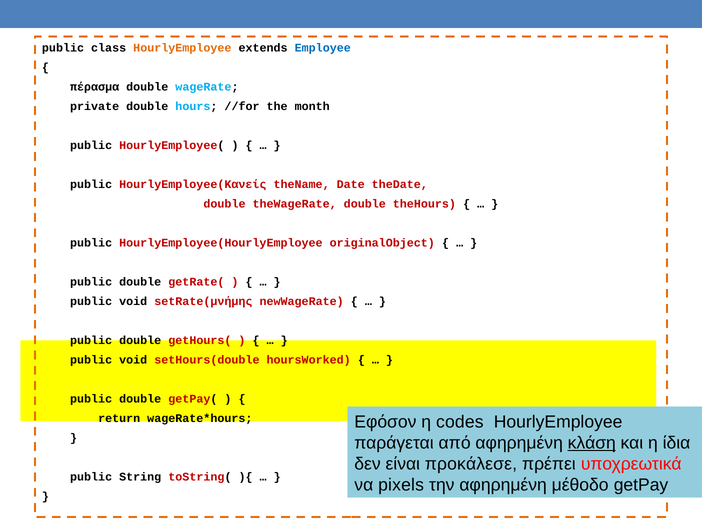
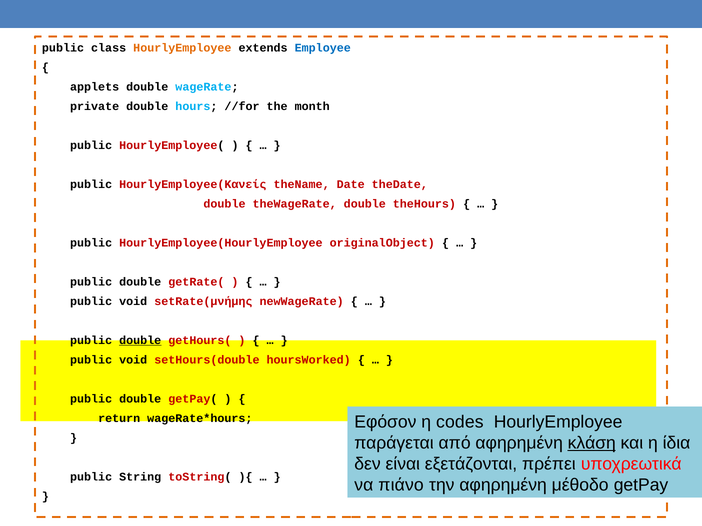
πέρασμα: πέρασμα -> applets (95, 87)
double underline: none -> present (140, 341)
προκάλεσε: προκάλεσε -> εξετάζονται (471, 464)
pixels: pixels -> πιάνο (401, 485)
